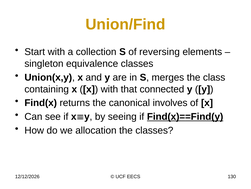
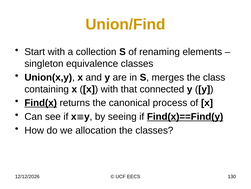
reversing: reversing -> renaming (160, 52)
Find(x underline: none -> present (41, 103)
involves: involves -> process (170, 103)
